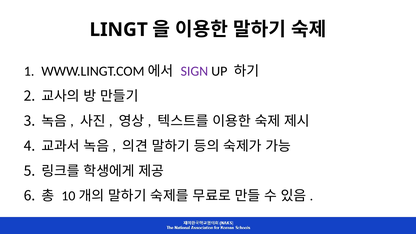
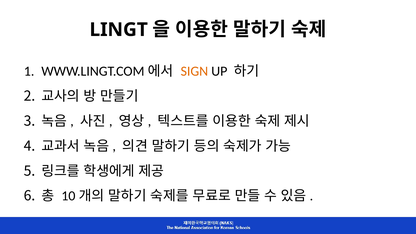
SIGN colour: purple -> orange (194, 71)
